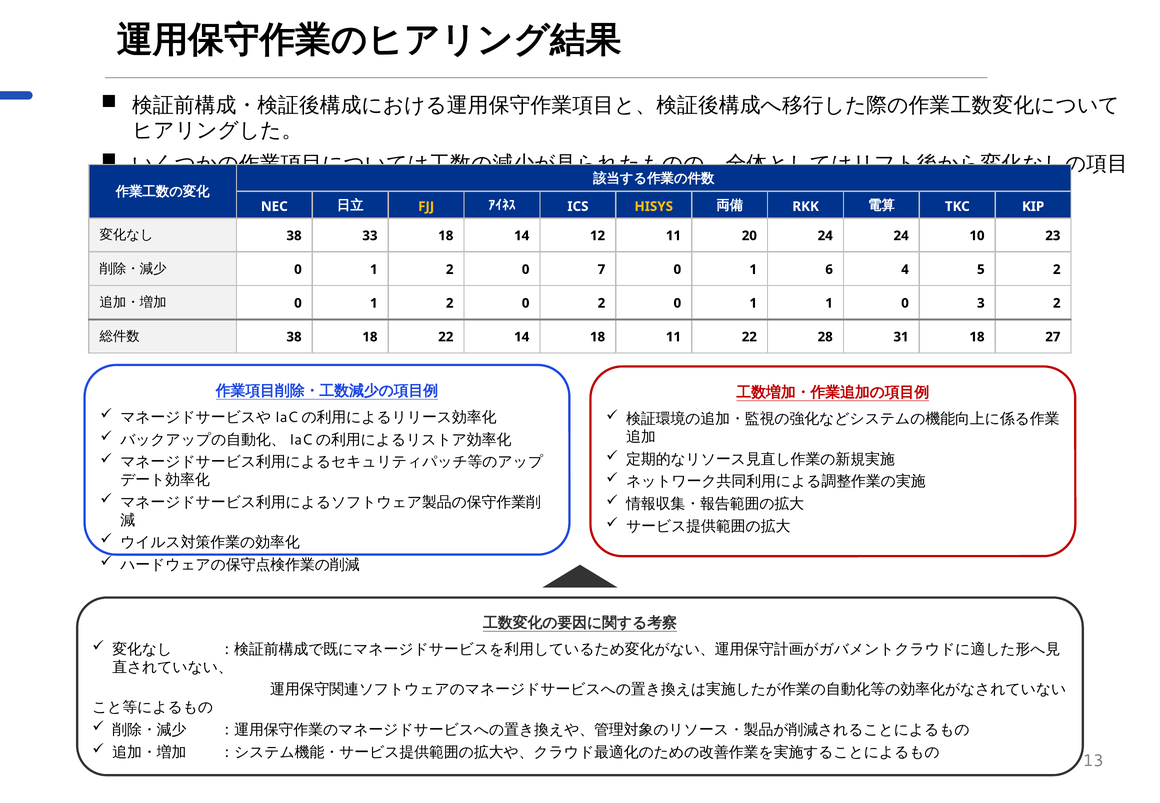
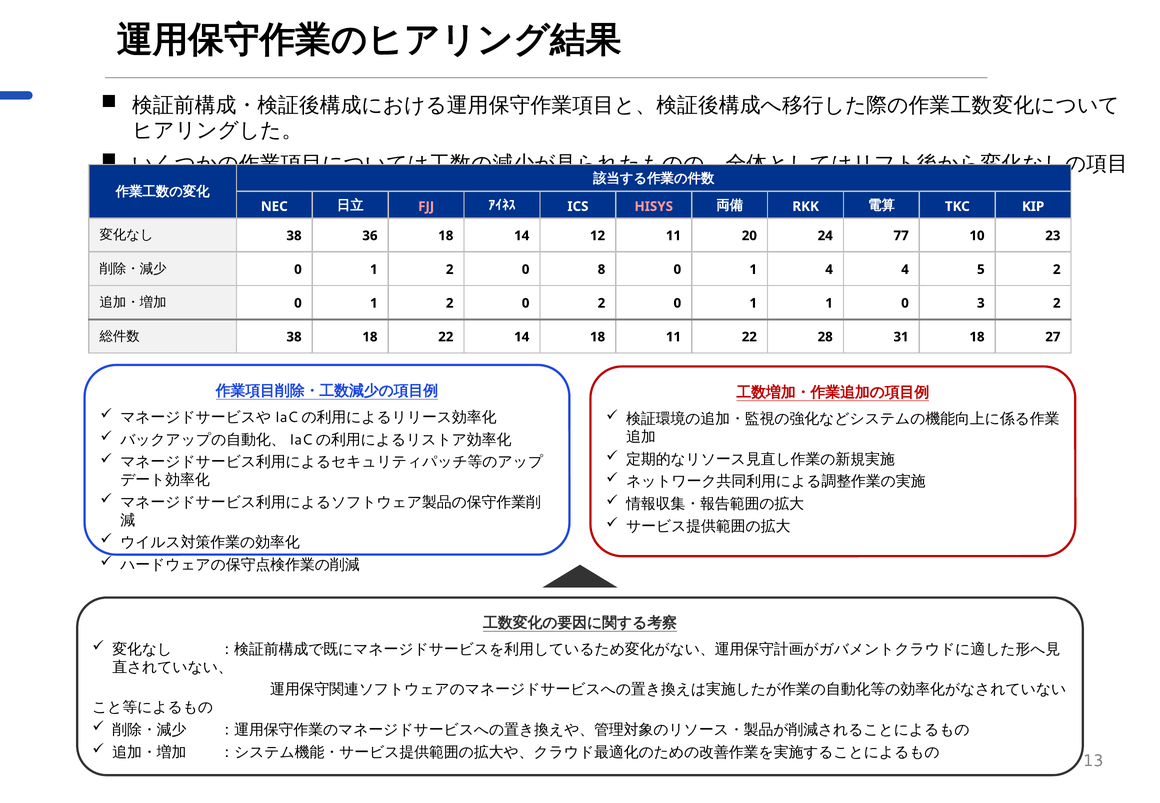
FJJ colour: yellow -> pink (426, 206)
HISYS colour: yellow -> pink (654, 206)
33: 33 -> 36 (370, 236)
24 24: 24 -> 77 (901, 236)
7: 7 -> 8 (601, 270)
1 6: 6 -> 4 (829, 270)
